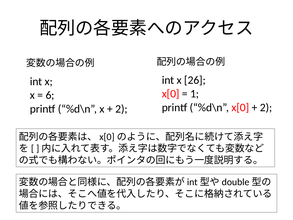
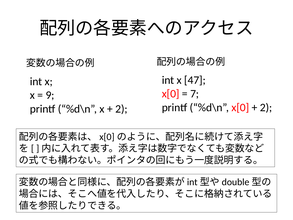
26: 26 -> 47 (195, 80)
1: 1 -> 7 (195, 94)
6: 6 -> 9 (50, 95)
